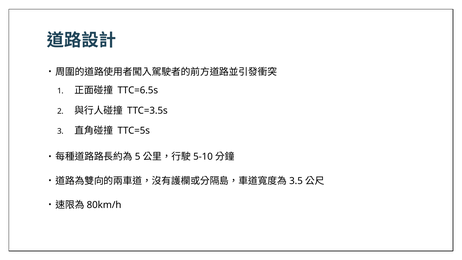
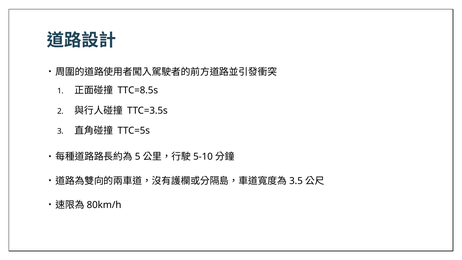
TTC=6.5s: TTC=6.5s -> TTC=8.5s (138, 90)
